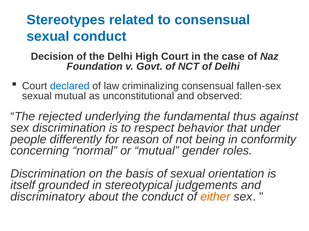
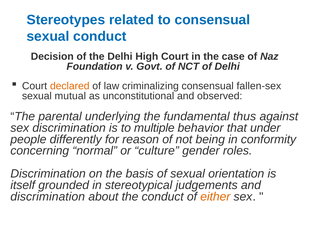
declared colour: blue -> orange (70, 86)
rejected: rejected -> parental (60, 117)
respect: respect -> multiple (154, 128)
or mutual: mutual -> culture (157, 151)
discriminatory: discriminatory -> discrimination (48, 197)
